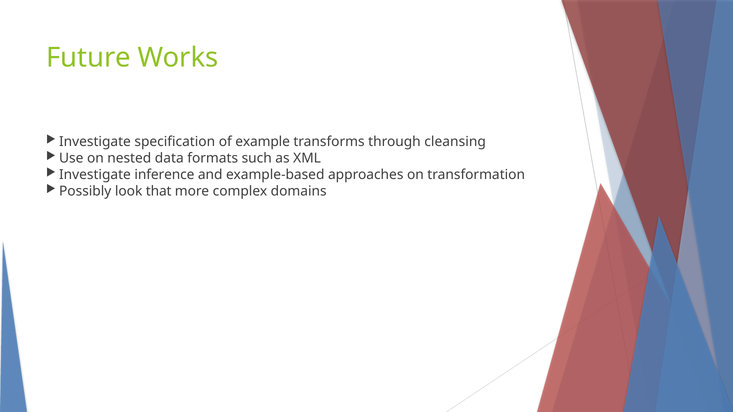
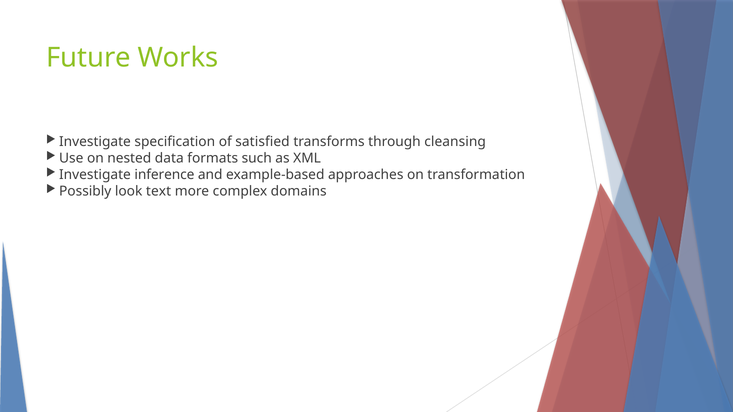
example: example -> satisfied (263, 142)
that: that -> text (159, 191)
